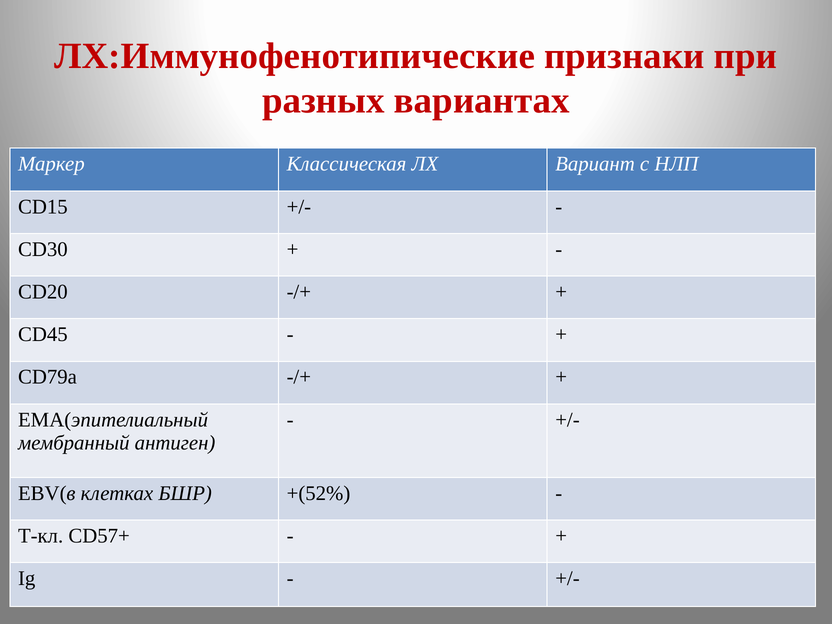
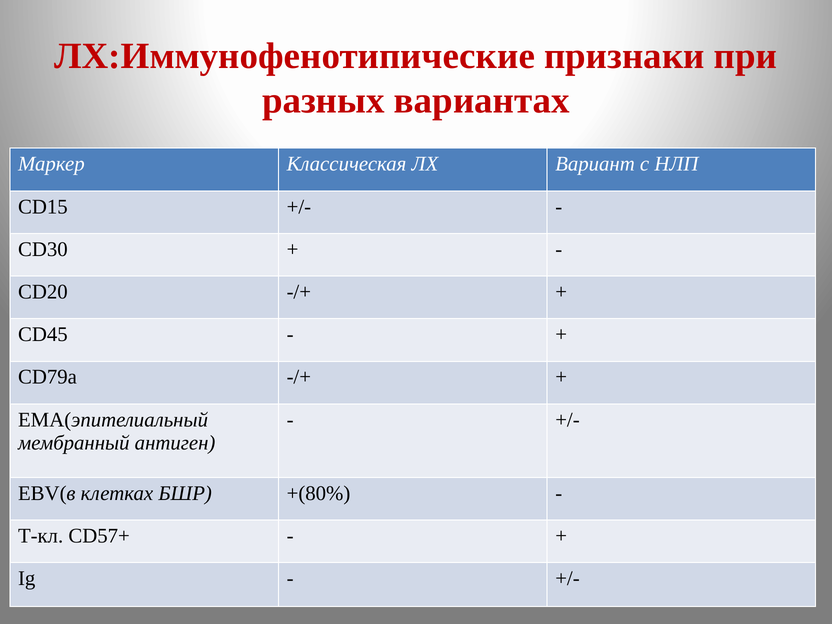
+(52%: +(52% -> +(80% (319, 493)
